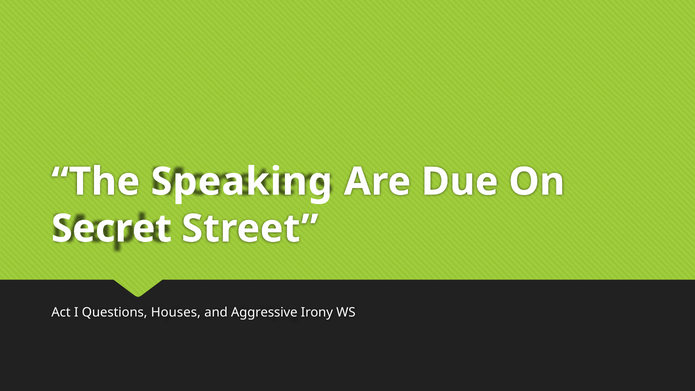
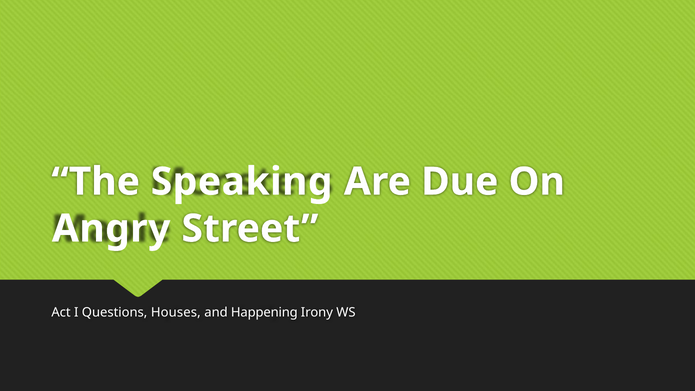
Secret: Secret -> Angry (111, 229)
Aggressive: Aggressive -> Happening (264, 312)
